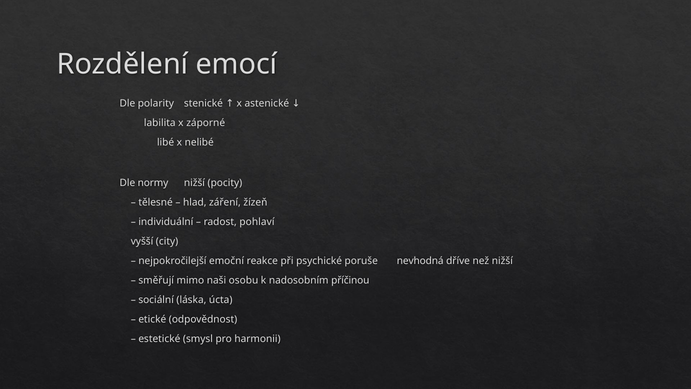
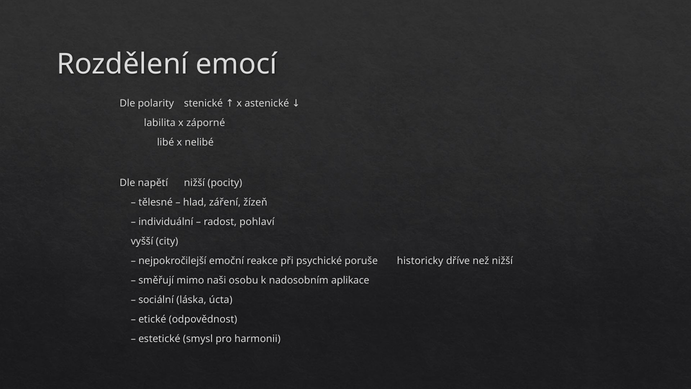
normy: normy -> napětí (153, 183)
nevhodná: nevhodná -> historicky (420, 261)
příčinou: příčinou -> aplikace (350, 280)
